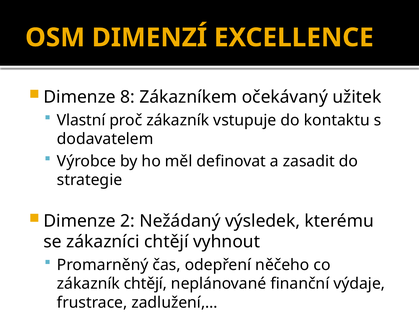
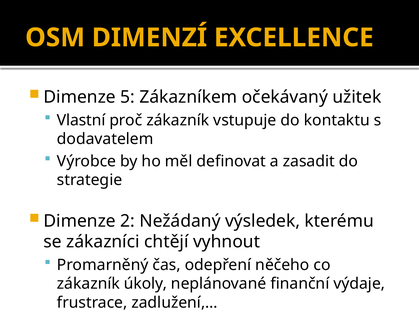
8: 8 -> 5 (128, 97)
zákazník chtějí: chtějí -> úkoly (146, 284)
